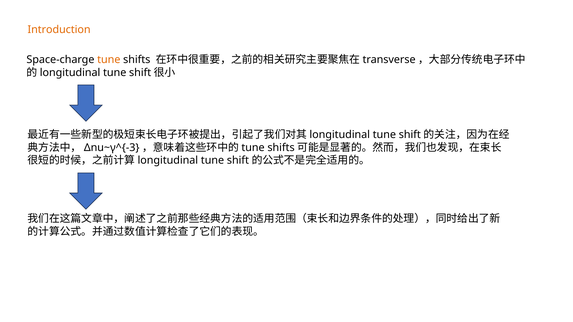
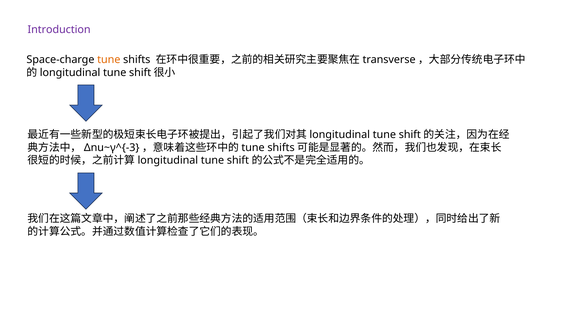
Introduction colour: orange -> purple (59, 30)
